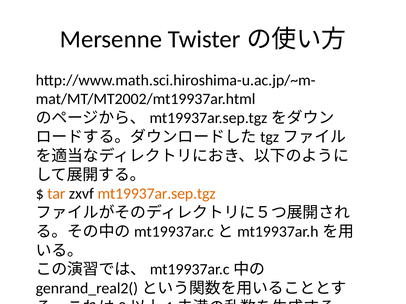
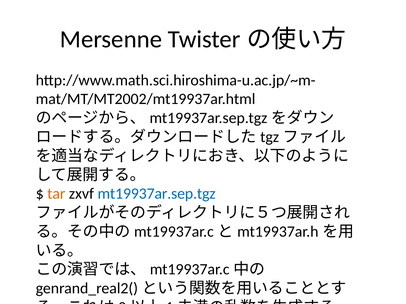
mt19937ar.sep.tgz colour: orange -> blue (157, 194)
